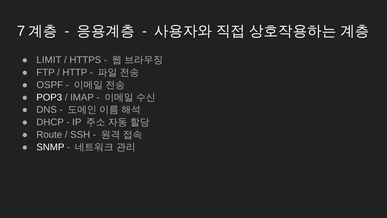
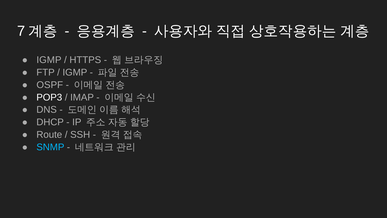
LIMIT: LIMIT -> IGMP (49, 60)
HTTP: HTTP -> IGMP (75, 72)
SNMP colour: white -> light blue (50, 147)
